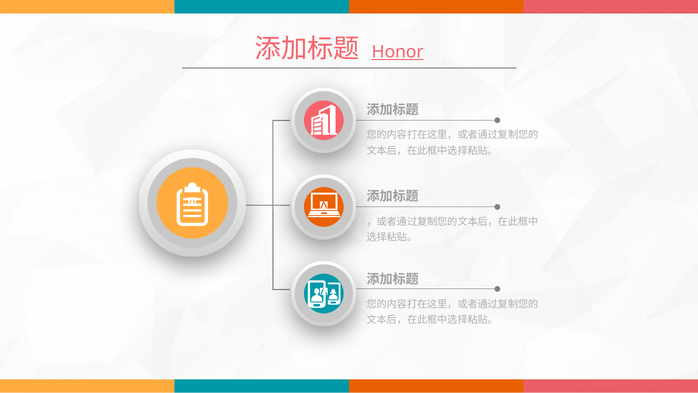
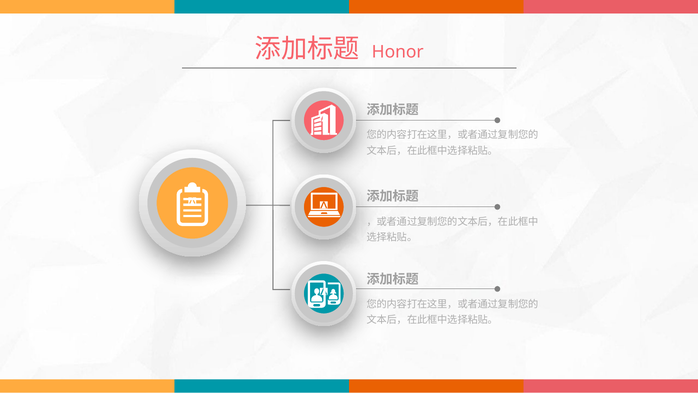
Honor underline: present -> none (398, 52)
